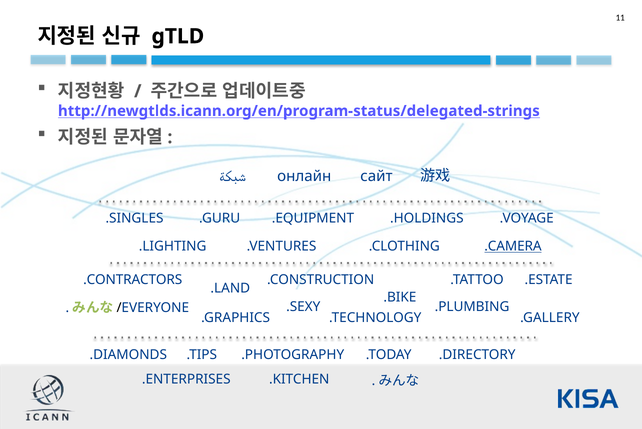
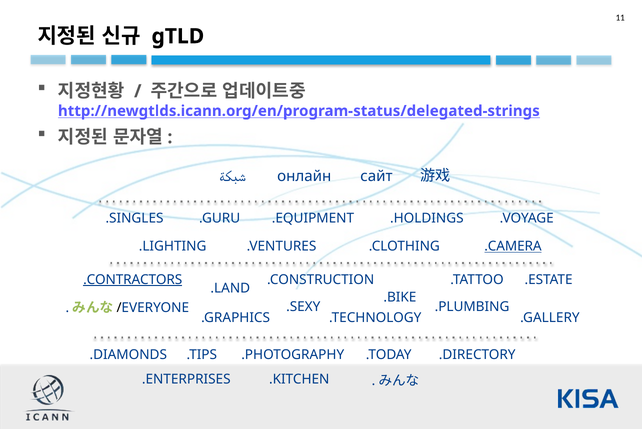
.CONTRACTORS underline: none -> present (133, 279)
